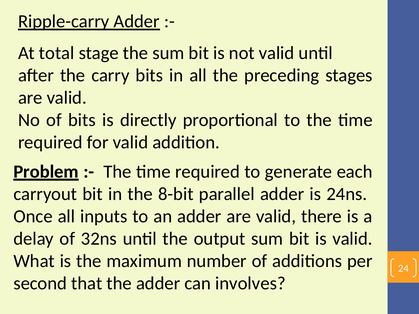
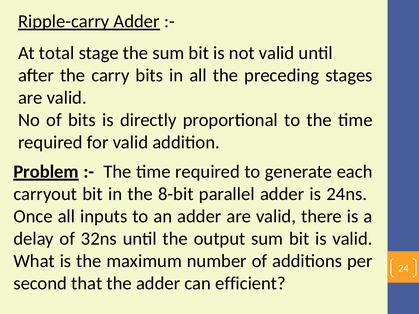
involves: involves -> efficient (250, 284)
